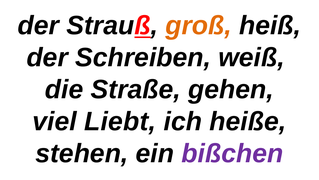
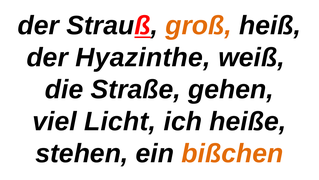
Schreiben: Schreiben -> Hyazinthe (143, 57)
Liebt: Liebt -> Licht (120, 121)
bißchen colour: purple -> orange (232, 153)
